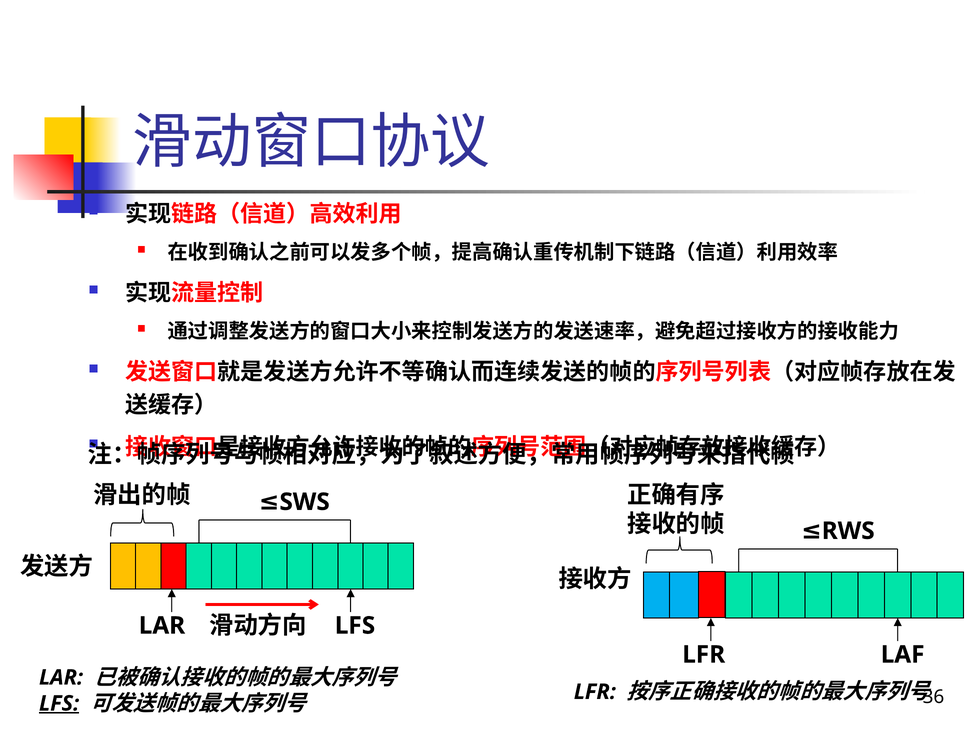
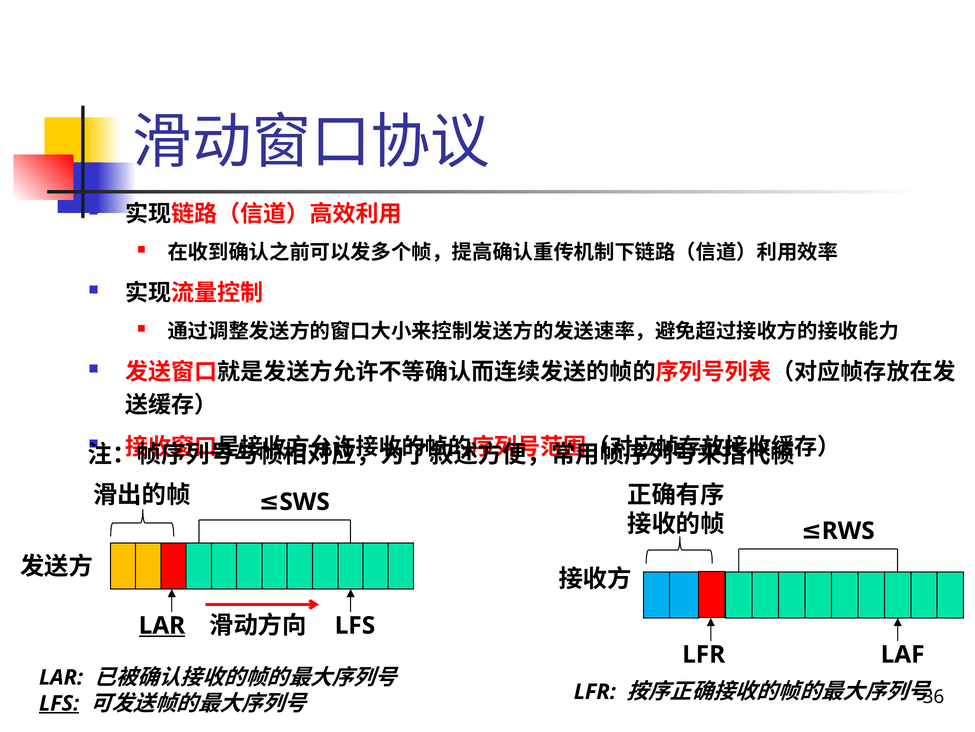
LAR underline: none -> present (162, 625)
